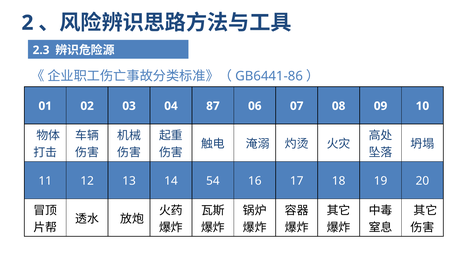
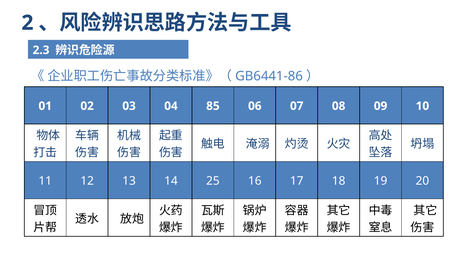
87: 87 -> 85 (213, 106)
54: 54 -> 25 (213, 181)
